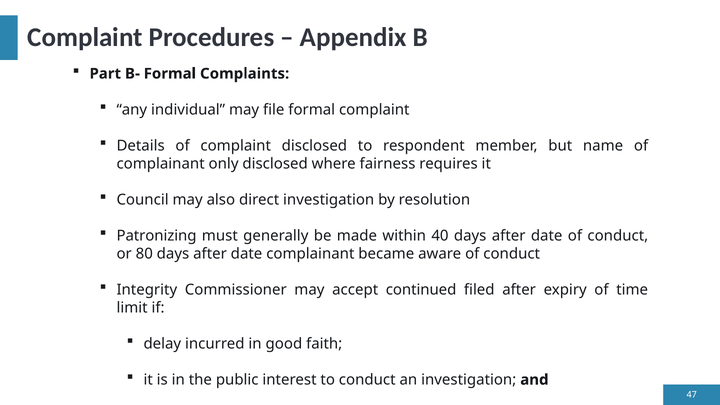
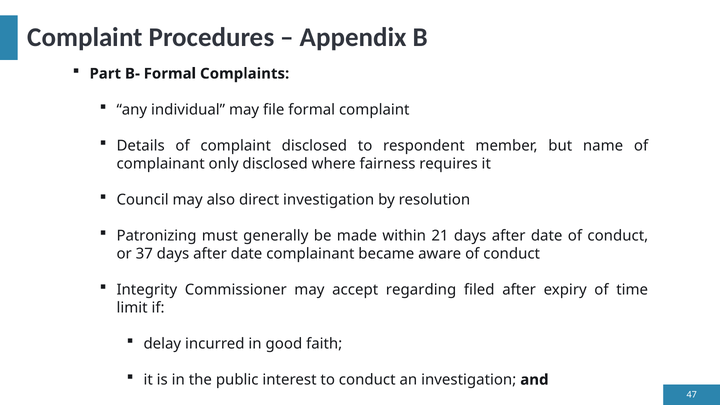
40: 40 -> 21 (440, 236)
80: 80 -> 37 (144, 254)
continued: continued -> regarding (421, 290)
